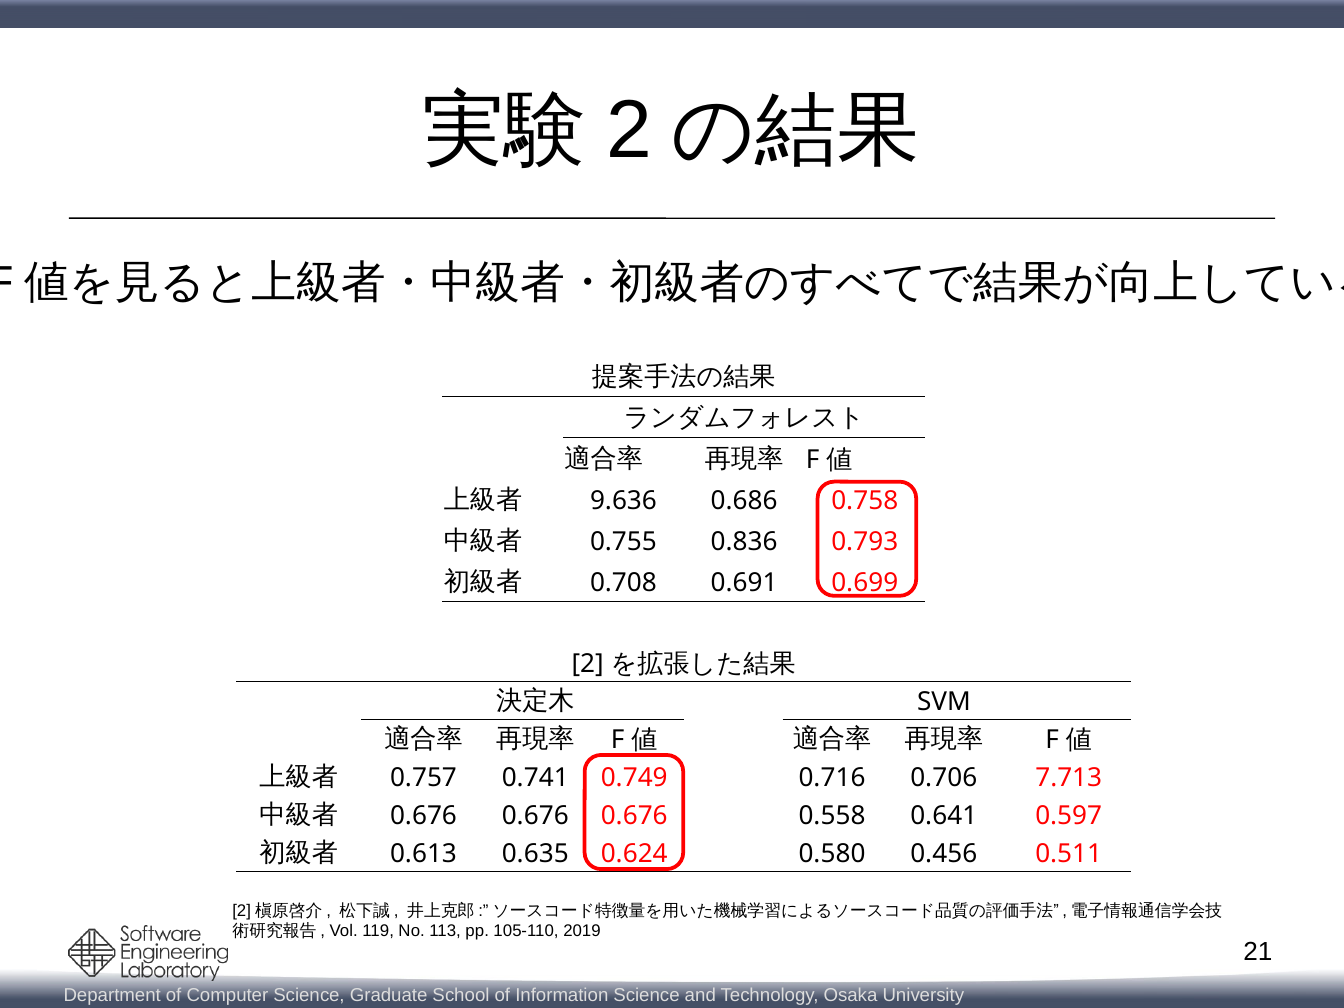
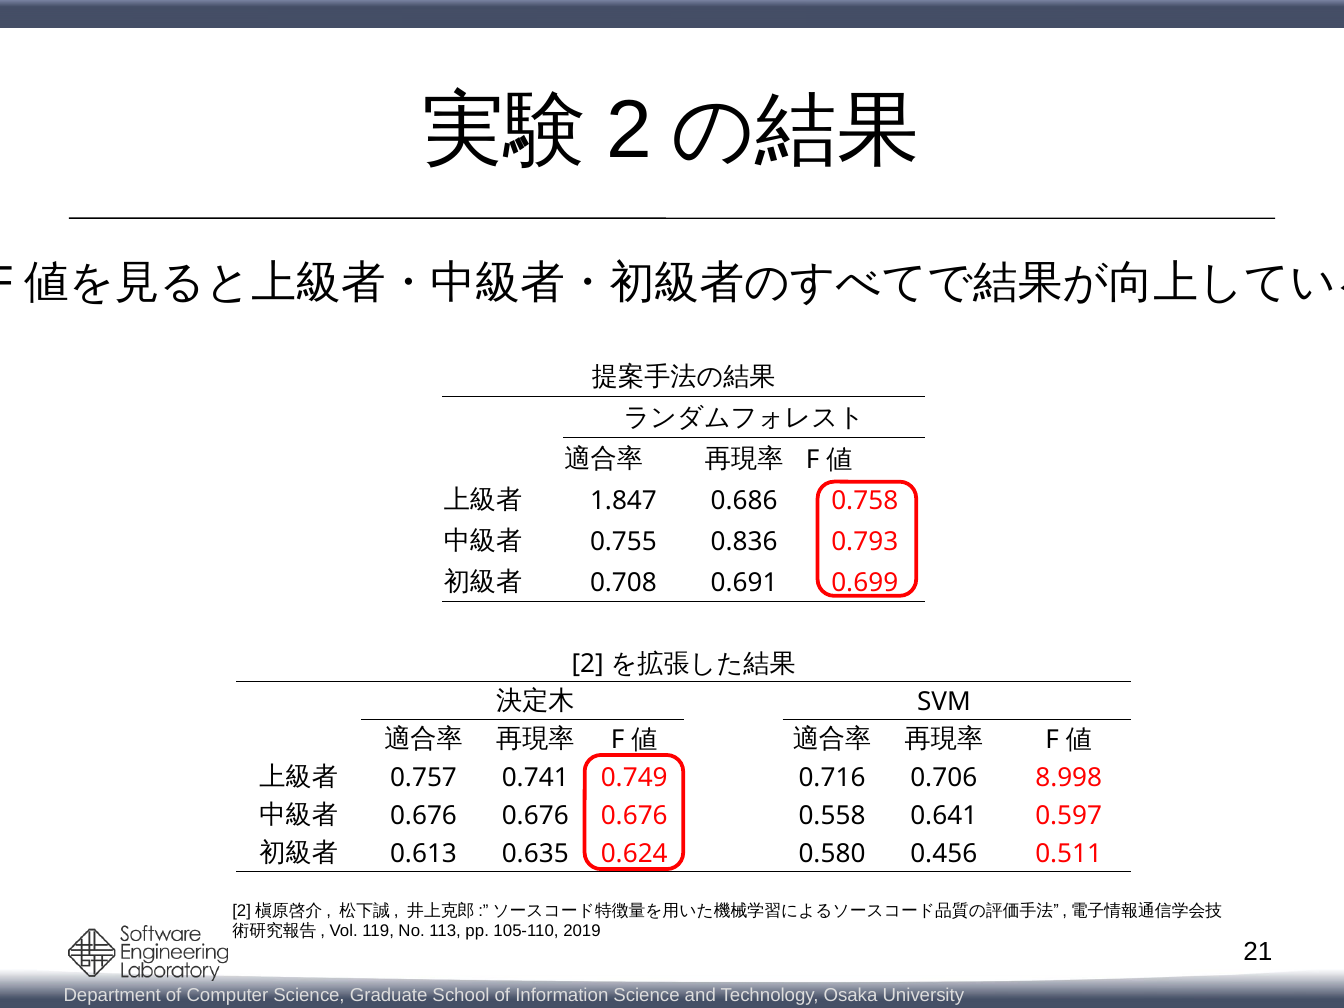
9.636: 9.636 -> 1.847 (623, 501)
7.713: 7.713 -> 8.998 (1069, 778)
